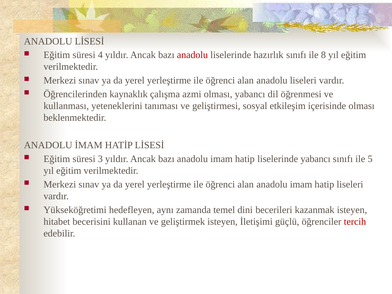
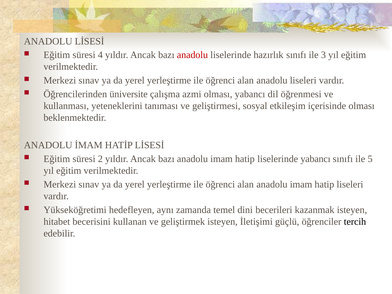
8: 8 -> 3 (323, 55)
kaynaklık: kaynaklık -> üniversite (129, 94)
3: 3 -> 2 (100, 159)
tercih colour: red -> black (355, 222)
